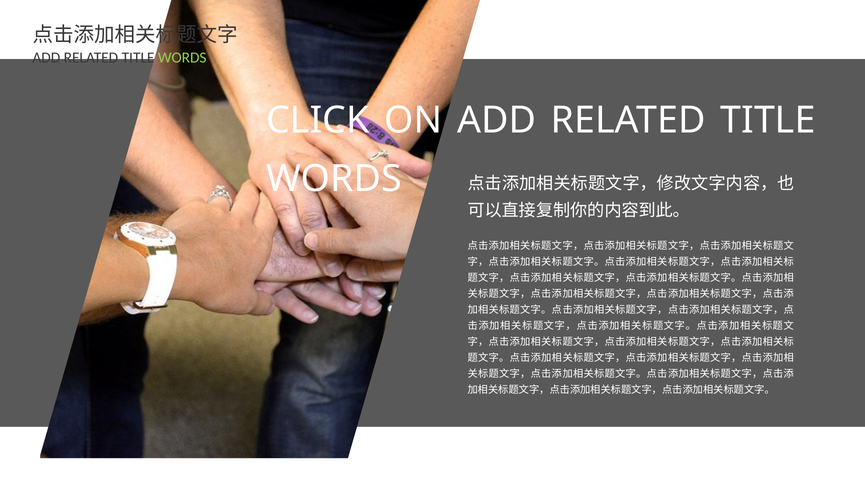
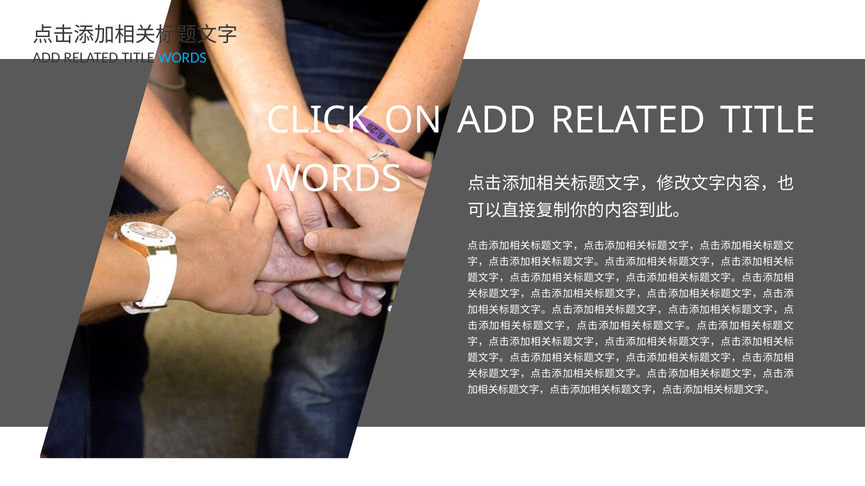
WORDS colour: light green -> light blue (182, 58)
